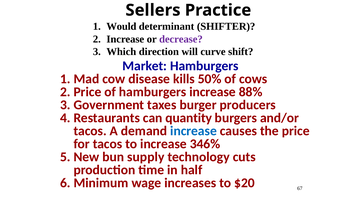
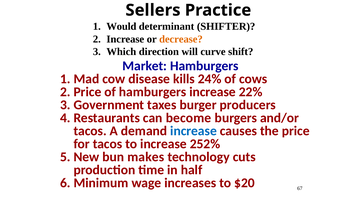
decrease colour: purple -> orange (181, 39)
50%: 50% -> 24% (210, 79)
88%: 88% -> 22% (251, 92)
quantity: quantity -> become (189, 118)
346%: 346% -> 252% (205, 144)
supply: supply -> makes (146, 157)
